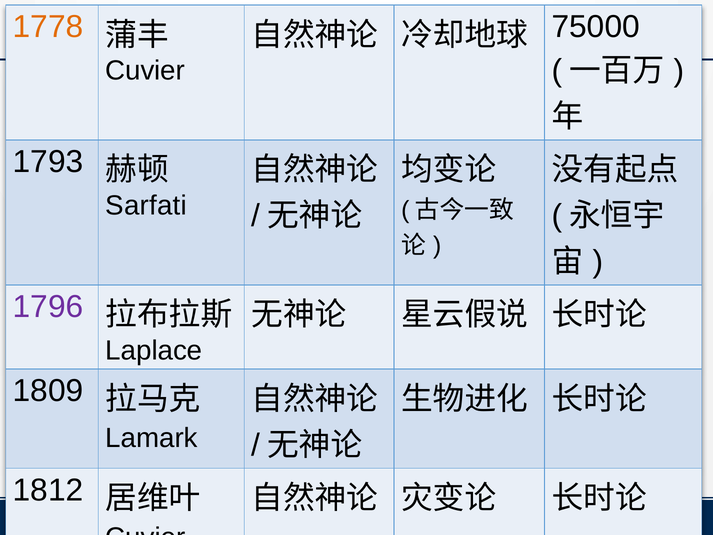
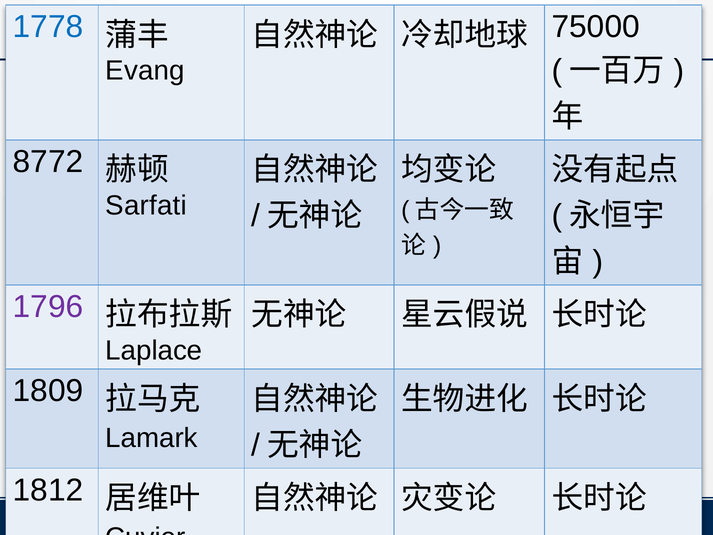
1778 colour: orange -> blue (48, 27)
Cuvier: Cuvier -> Evang (145, 71)
1793: 1793 -> 8772 (48, 162)
